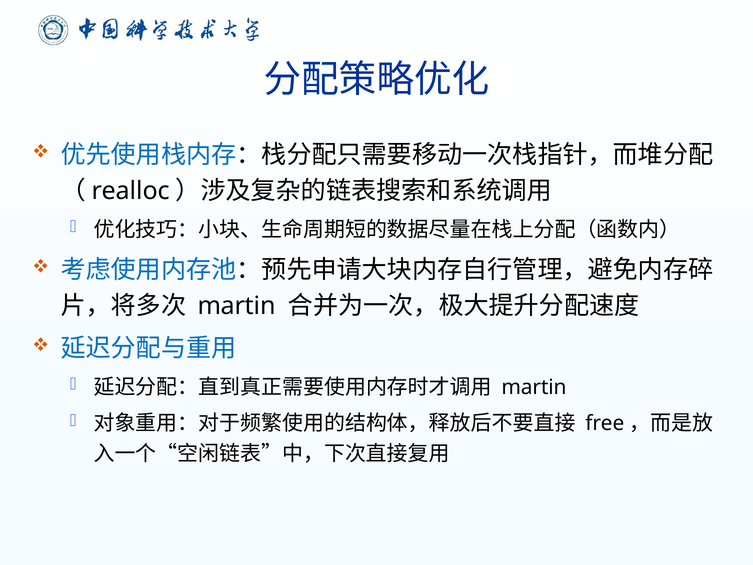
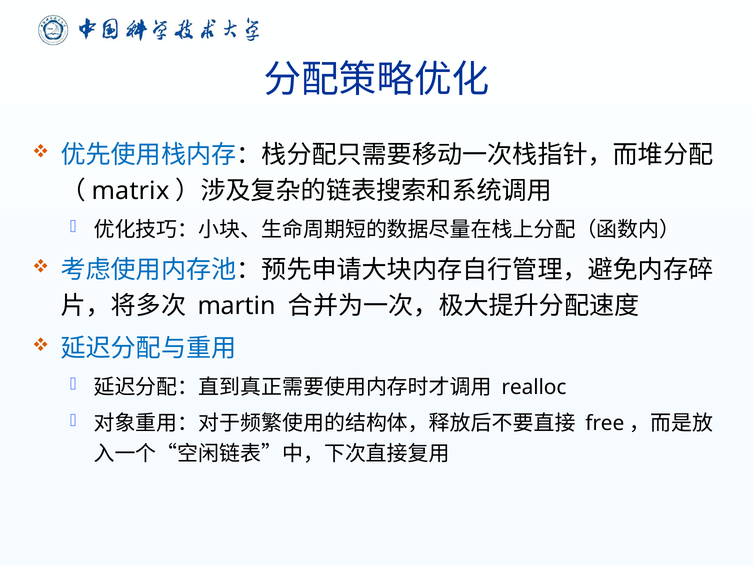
realloc: realloc -> matrix (131, 191)
martin: martin -> realloc (534, 387)
